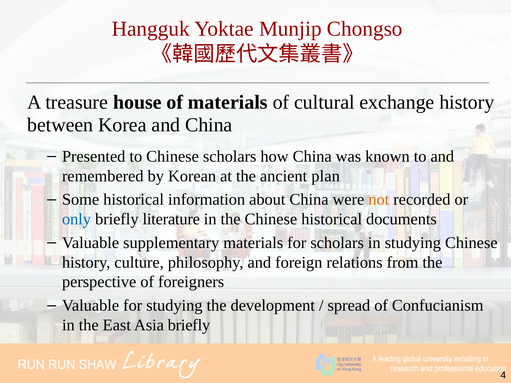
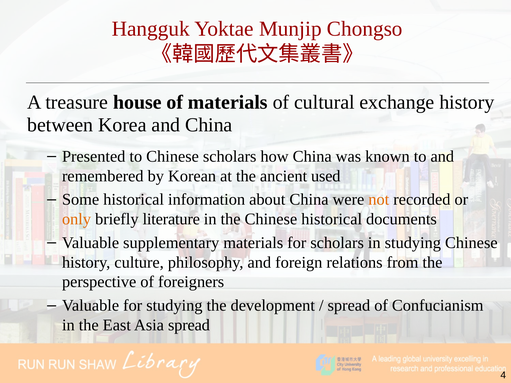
plan: plan -> used (326, 176)
only colour: blue -> orange (77, 219)
Asia briefly: briefly -> spread (189, 325)
